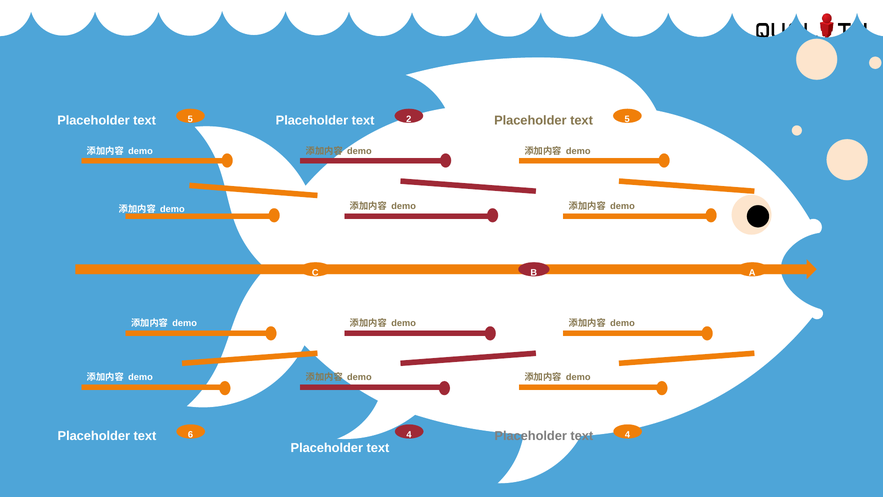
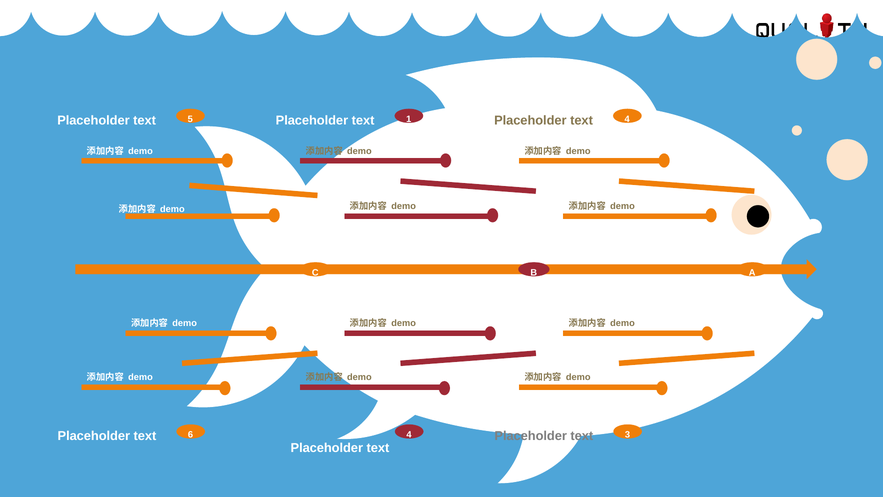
2: 2 -> 1 (409, 119)
5: 5 -> 4 (627, 119)
4: 4 -> 3 (627, 434)
